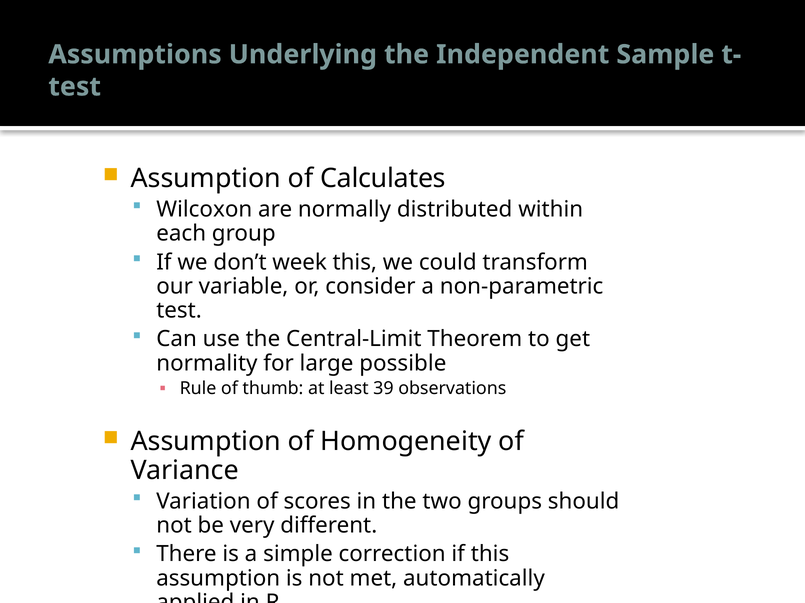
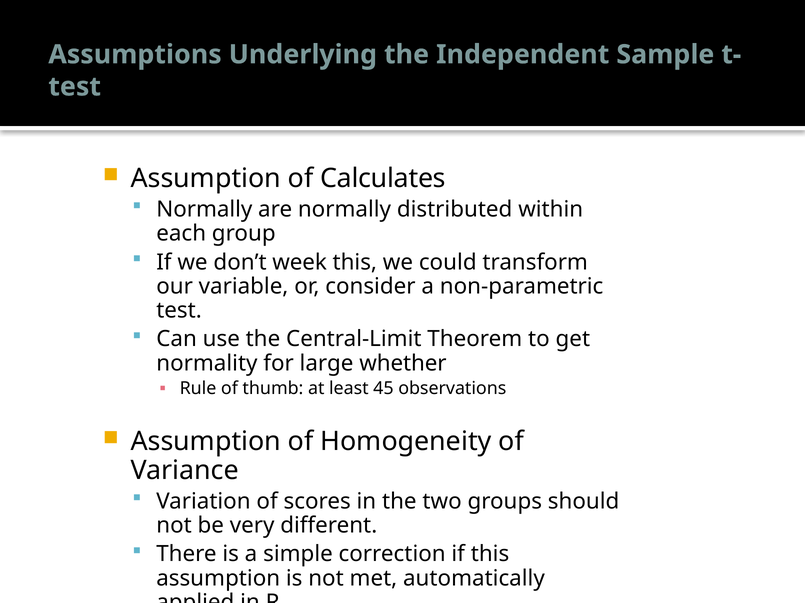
Wilcoxon: Wilcoxon -> Normally (204, 210)
possible: possible -> whether (403, 364)
39: 39 -> 45 (383, 389)
